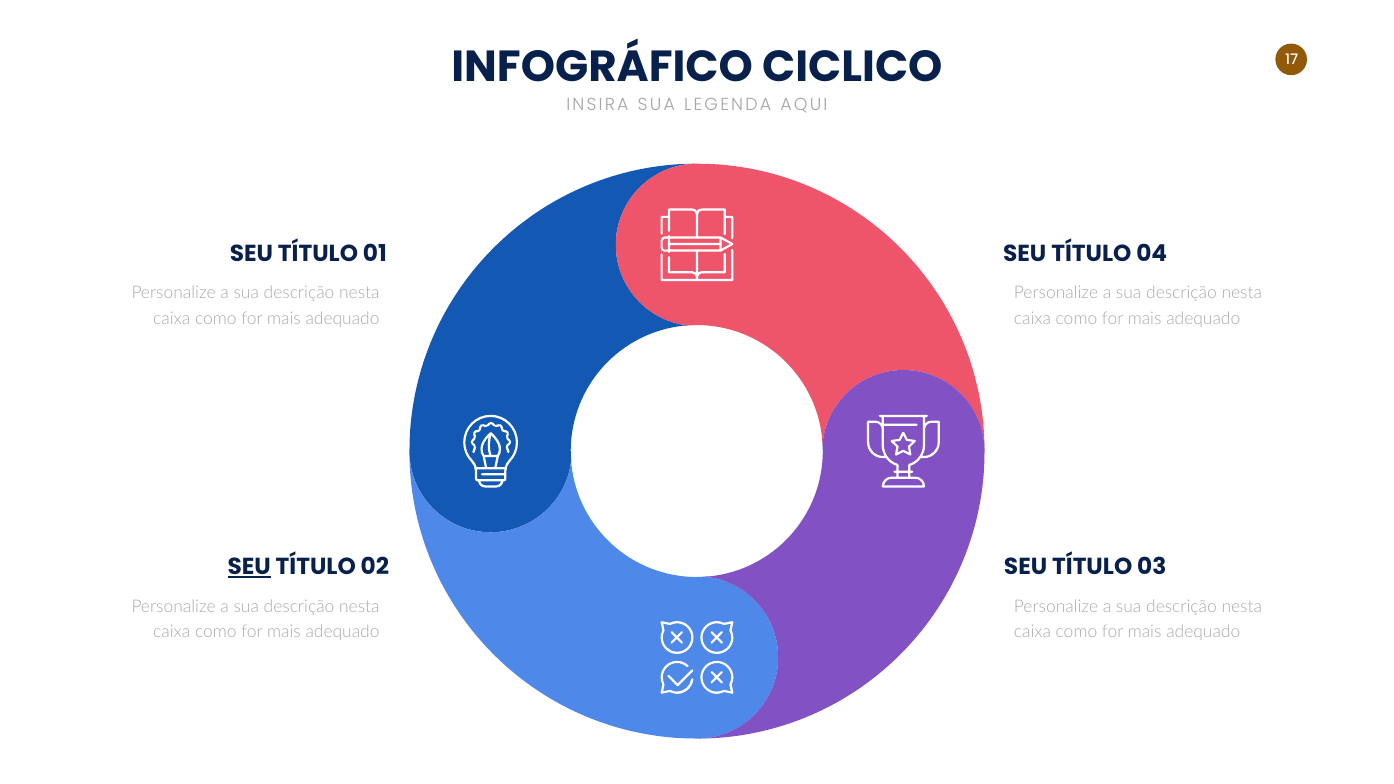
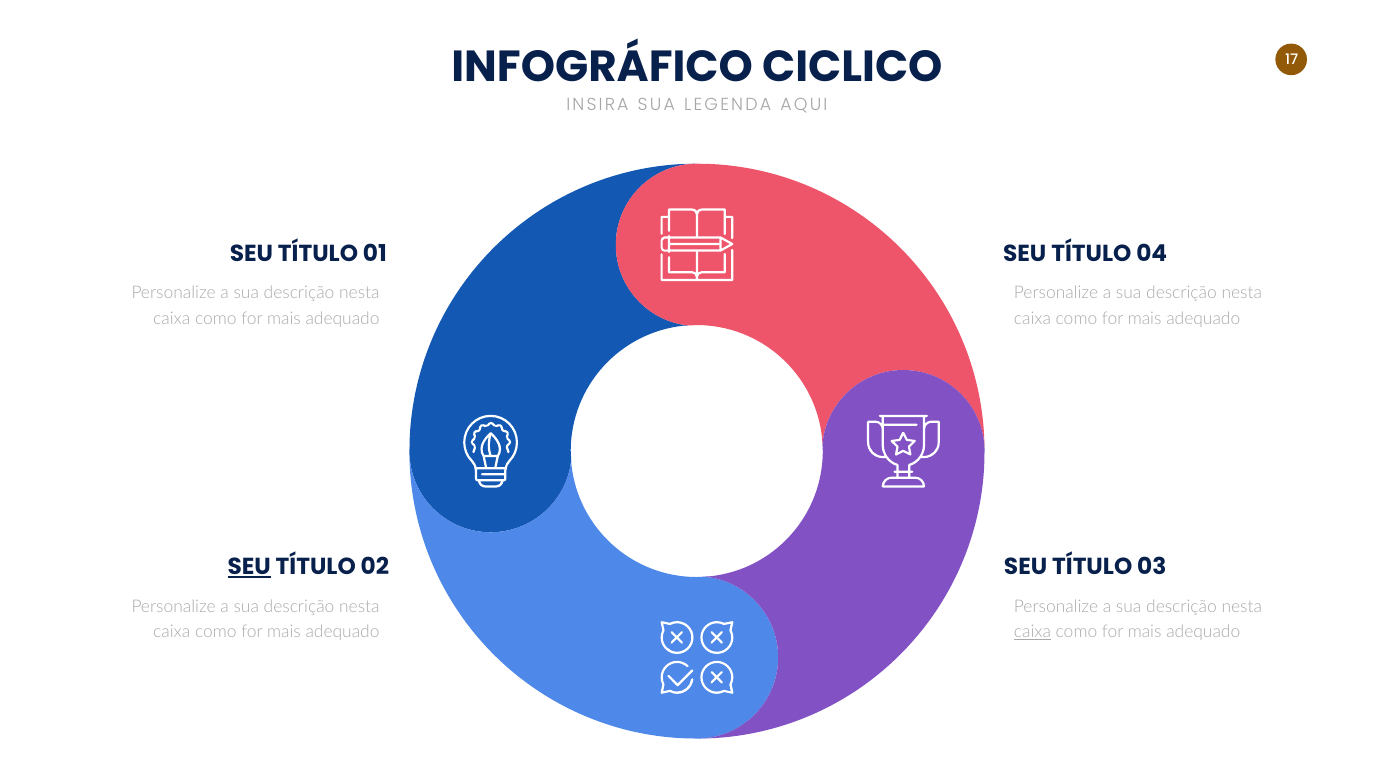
caixa underline: none -> present (1032, 632)
